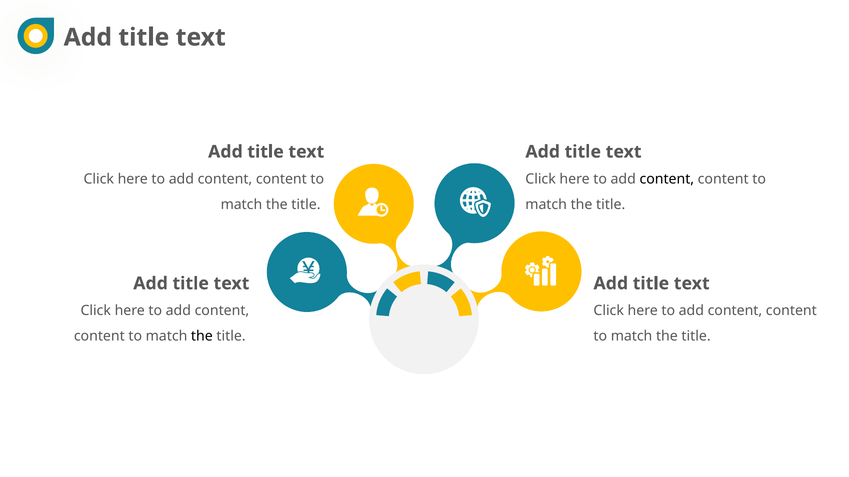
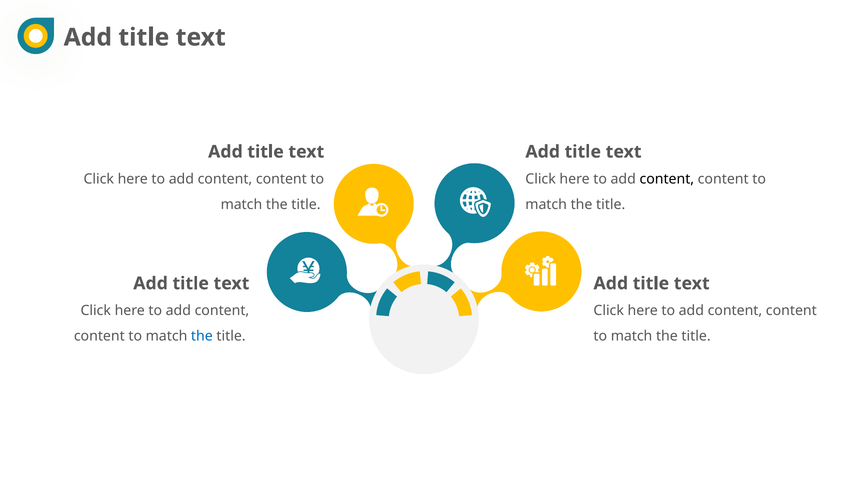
the colour: black -> blue (202, 337)
